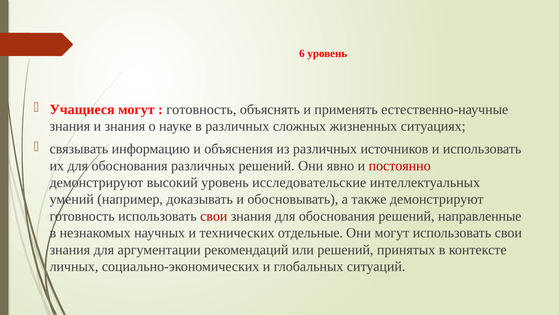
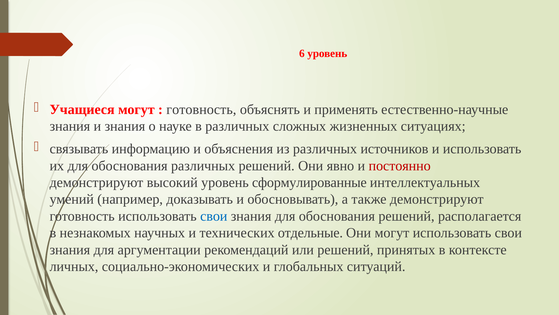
исследовательские: исследовательские -> сформулированные (309, 182)
свои colour: red -> blue (214, 216)
направленные: направленные -> располагается (480, 216)
